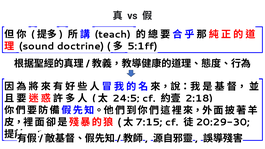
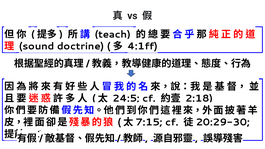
5:1ff: 5:1ff -> 4:1ff (143, 46)
